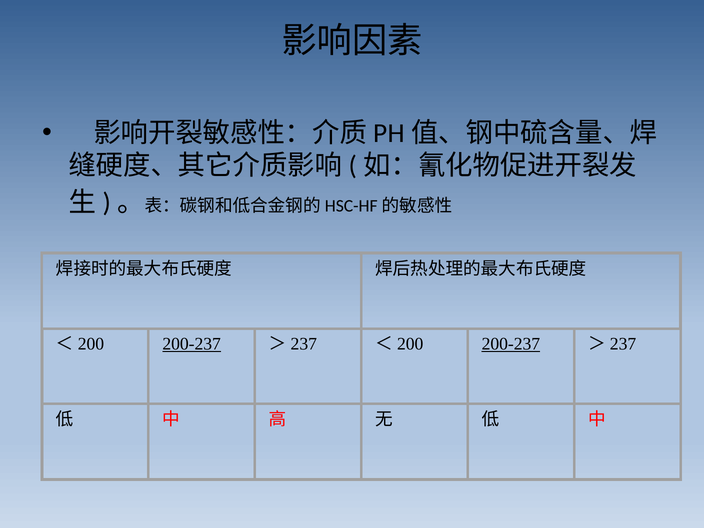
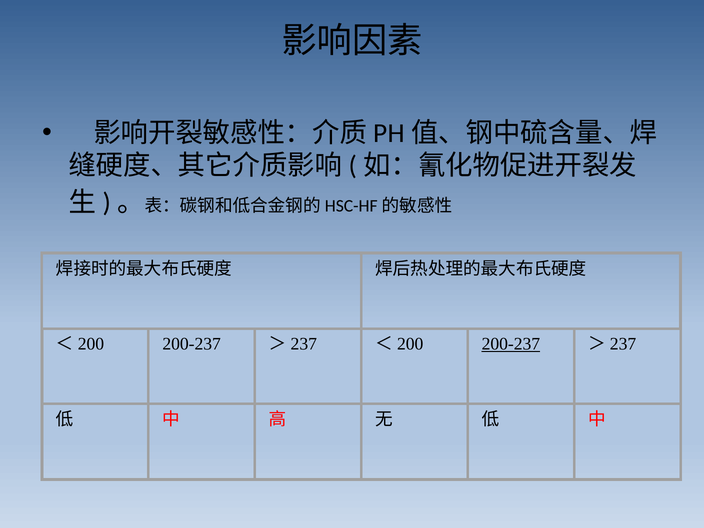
200-237 underline: present -> none (192, 344)
